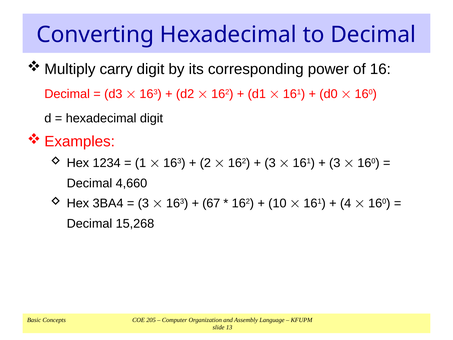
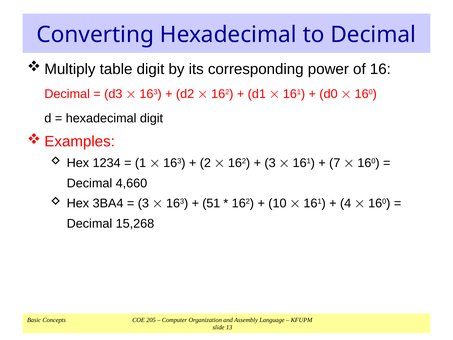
carry: carry -> table (116, 69)
3: 3 -> 7 (335, 163)
67: 67 -> 51 (211, 203)
